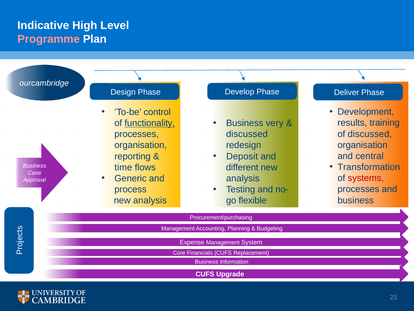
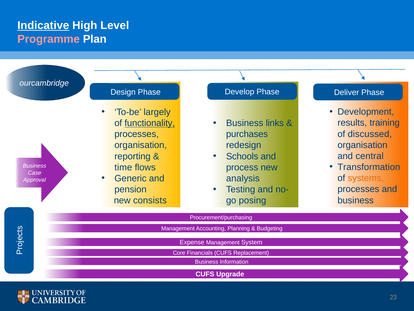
Indicative underline: none -> present (43, 26)
control: control -> largely (157, 112)
very: very -> links (275, 123)
discussed: discussed -> purchases (247, 134)
Deposit: Deposit -> Schools (242, 156)
different: different -> process (242, 167)
systems colour: red -> orange (366, 178)
process: process -> pension (130, 189)
analysis: analysis -> consists (150, 200)
flexible: flexible -> posing (252, 200)
